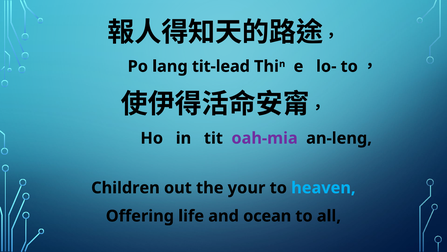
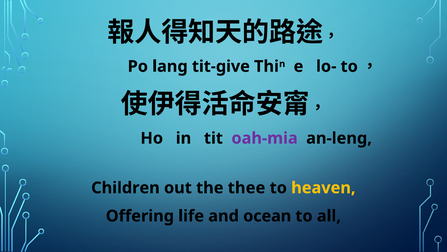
tit-lead: tit-lead -> tit-give (221, 66)
your: your -> thee (247, 187)
heaven colour: light blue -> yellow (323, 187)
